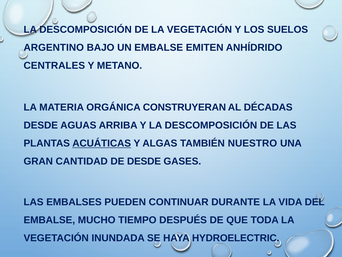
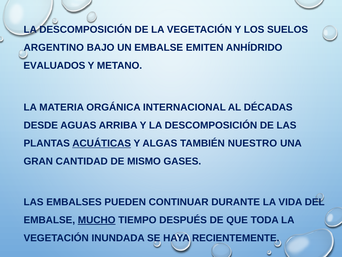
CENTRALES: CENTRALES -> EVALUADOS (54, 65)
CONSTRUYERAN: CONSTRUYERAN -> INTERNACIONAL (184, 107)
DE DESDE: DESDE -> MISMO (144, 161)
MUCHO underline: none -> present (97, 220)
HYDROELECTRIC: HYDROELECTRIC -> RECIENTEMENTE (236, 238)
